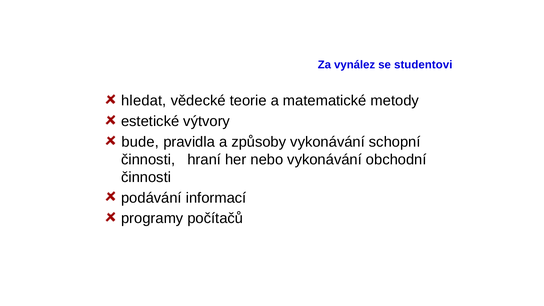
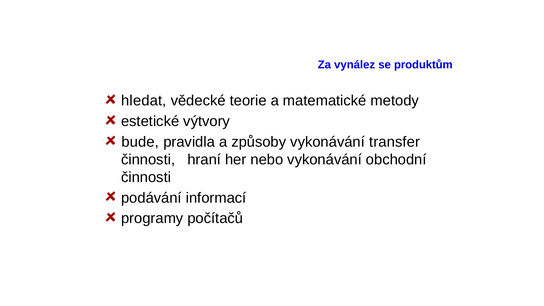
studentovi: studentovi -> produktům (423, 65)
schopní: schopní -> transfer (395, 142)
